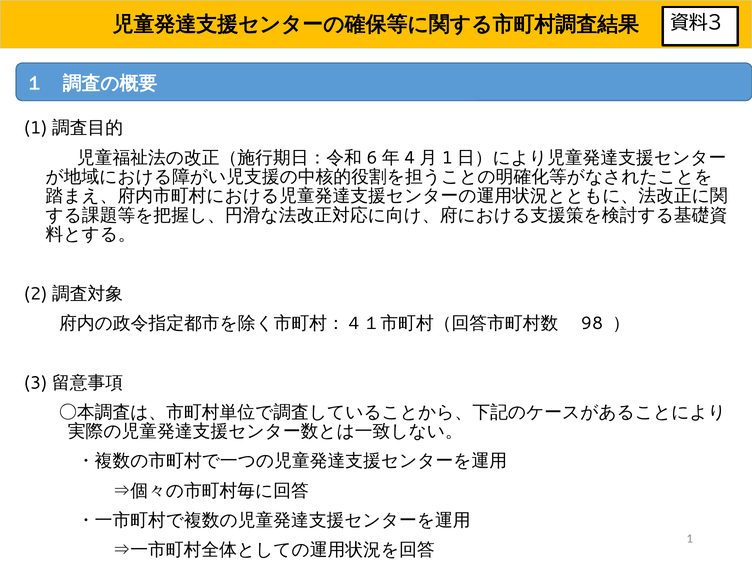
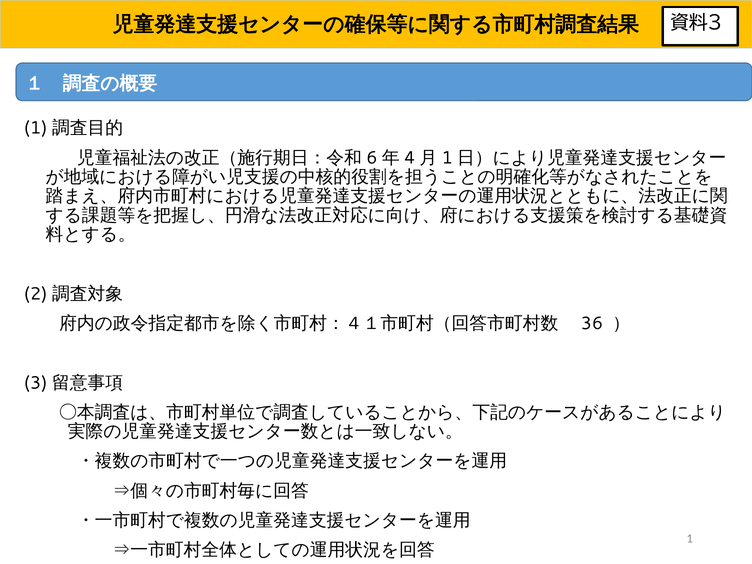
98: 98 -> 36 (592, 323)
